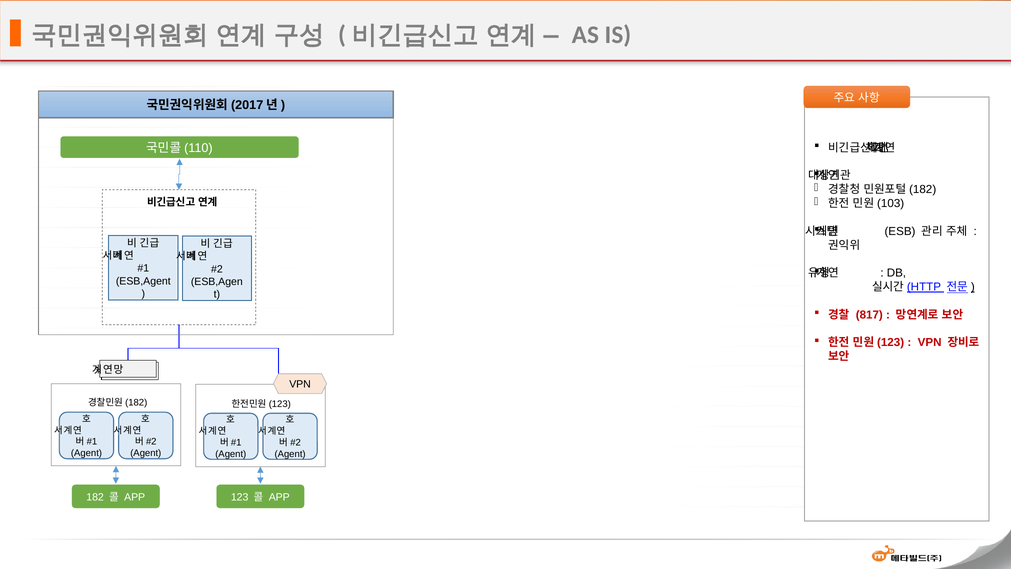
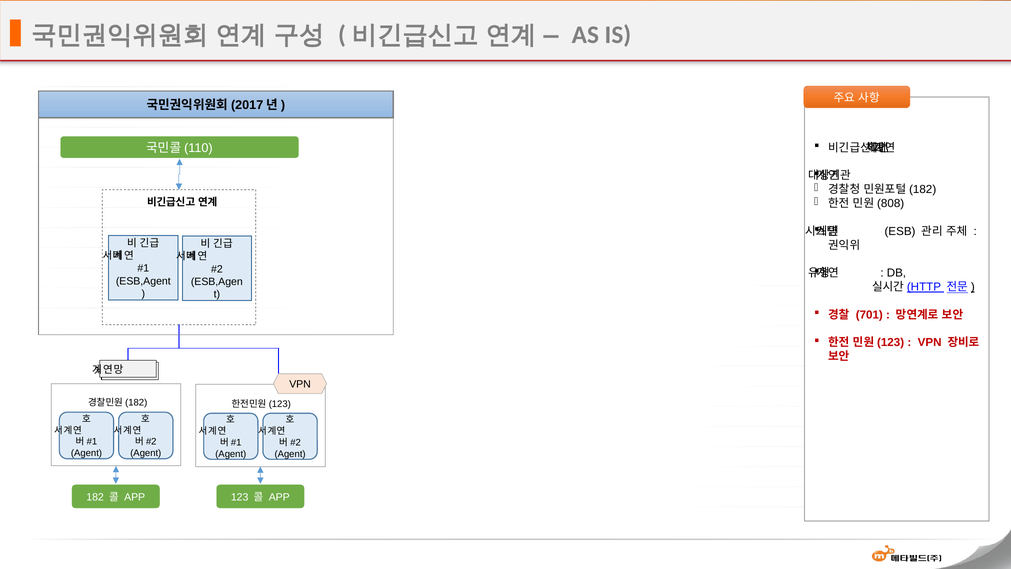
103: 103 -> 808 (891, 203)
817: 817 -> 701 (869, 315)
